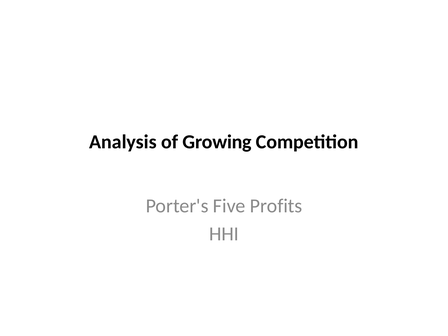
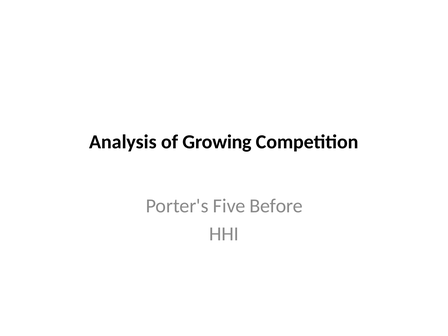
Profits: Profits -> Before (276, 206)
